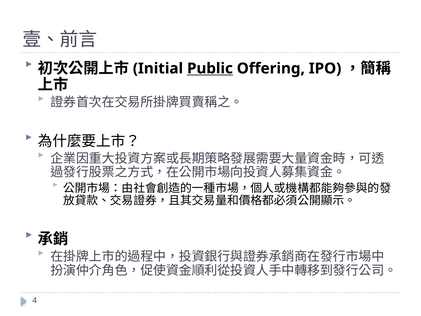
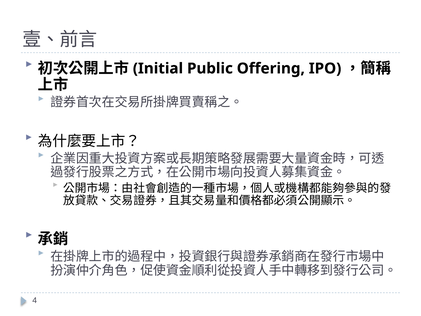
Public underline: present -> none (210, 68)
